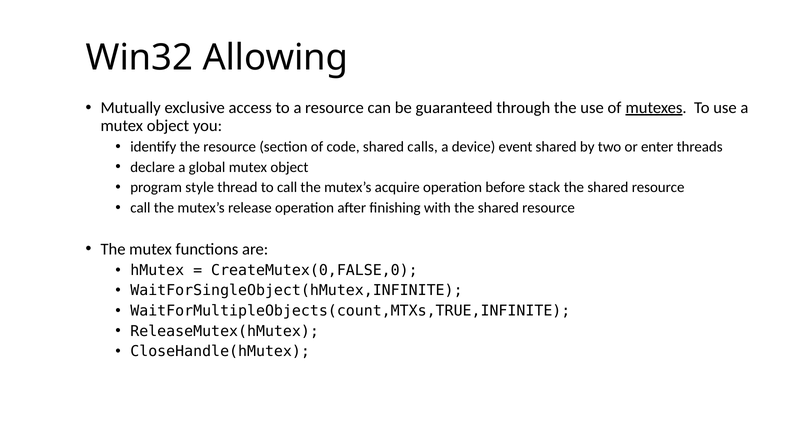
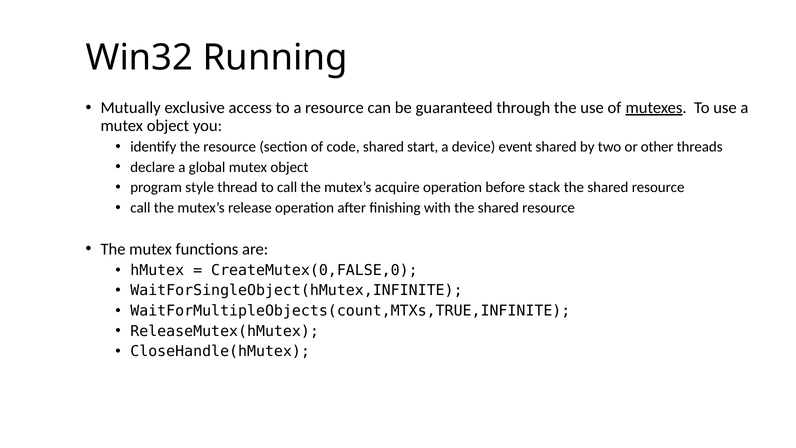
Allowing: Allowing -> Running (275, 58)
calls: calls -> start (423, 147)
enter: enter -> other (657, 147)
